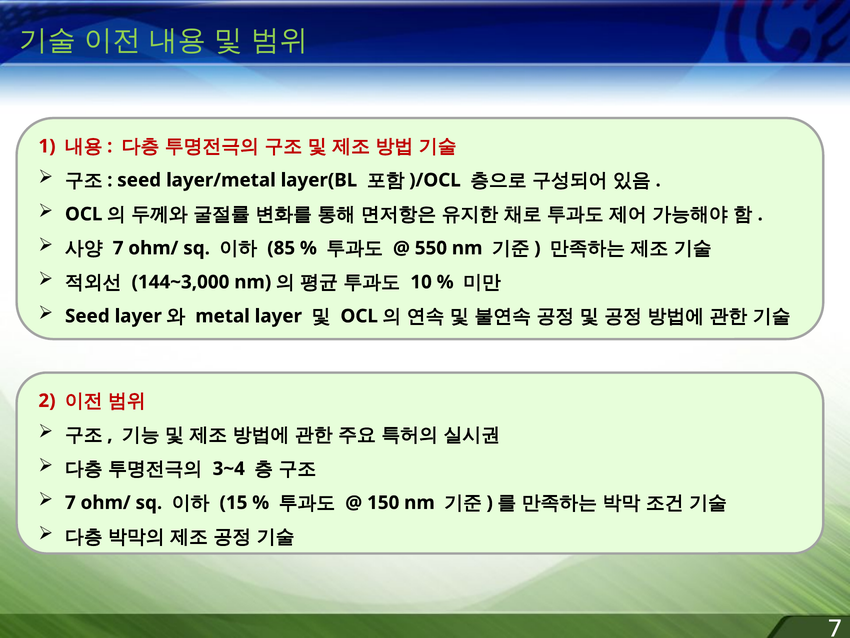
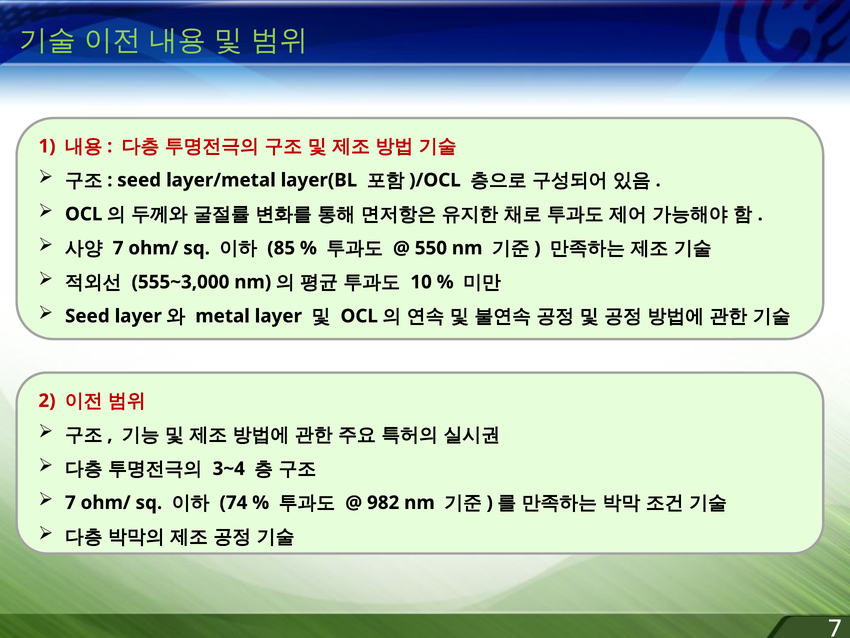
144~3,000: 144~3,000 -> 555~3,000 (180, 282)
15: 15 -> 74 (233, 502)
150: 150 -> 982 (383, 502)
